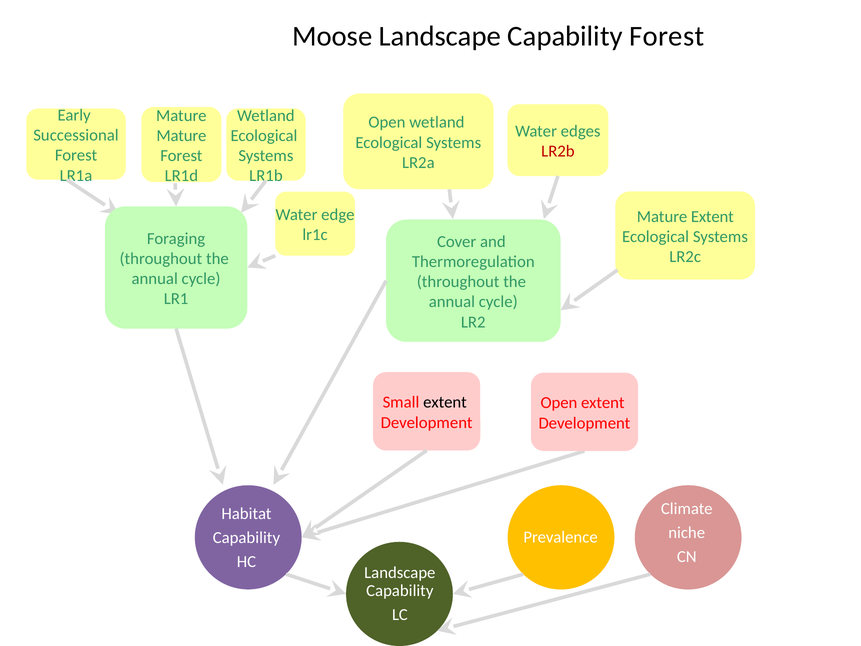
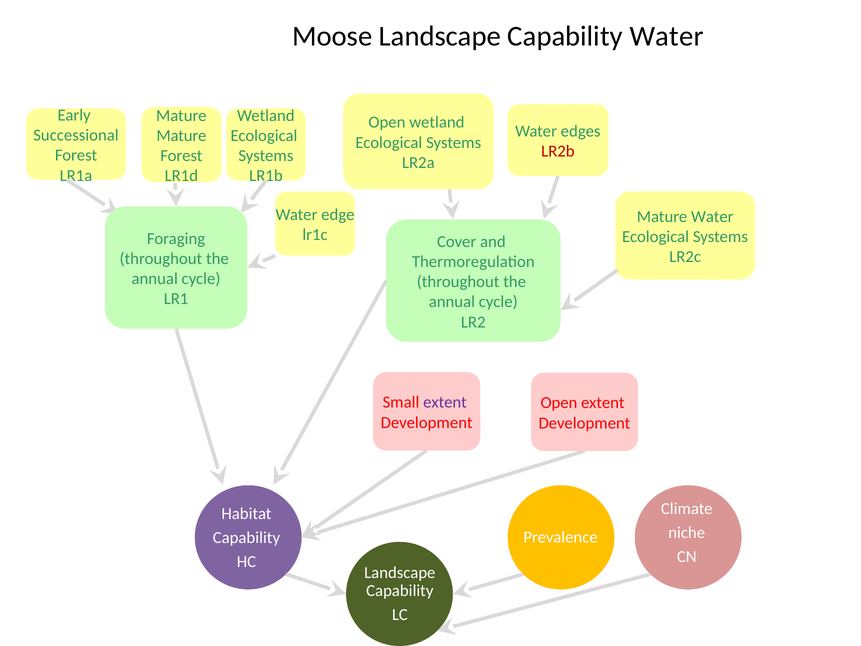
Capability Forest: Forest -> Water (667, 36)
Mature Extent: Extent -> Water (712, 216)
extent colour: black -> purple (445, 402)
